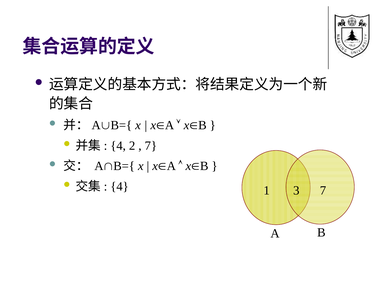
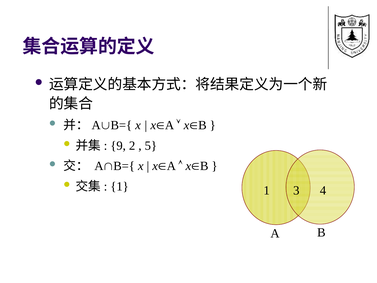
4: 4 -> 9 (118, 146)
7: 7 -> 5 (151, 146)
4: 4 -> 1 (120, 186)
1 7: 7 -> 4 (323, 190)
